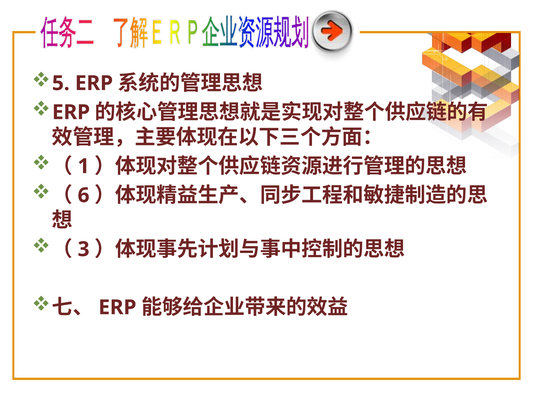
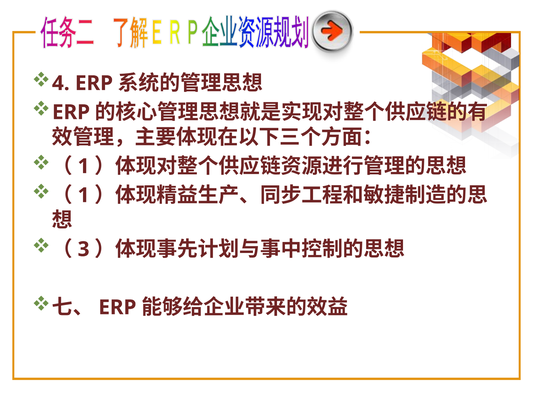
5: 5 -> 4 (61, 83)
6: 6 -> 1 (84, 195)
